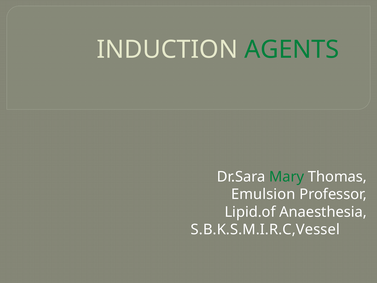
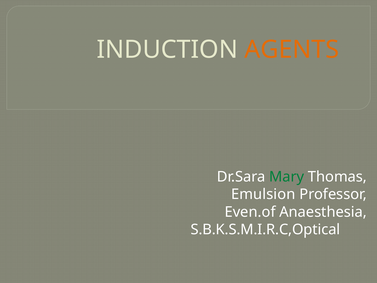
AGENTS colour: green -> orange (292, 50)
Lipid.of: Lipid.of -> Even.of (250, 212)
S.B.K.S.M.I.R.C,Vessel: S.B.K.S.M.I.R.C,Vessel -> S.B.K.S.M.I.R.C,Optical (265, 229)
